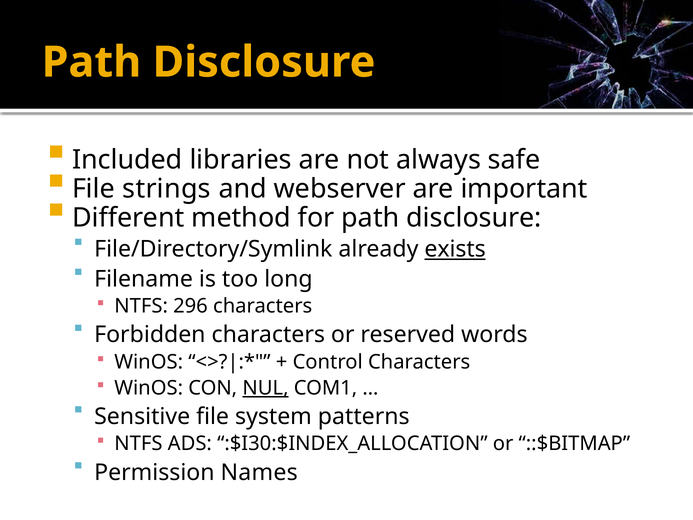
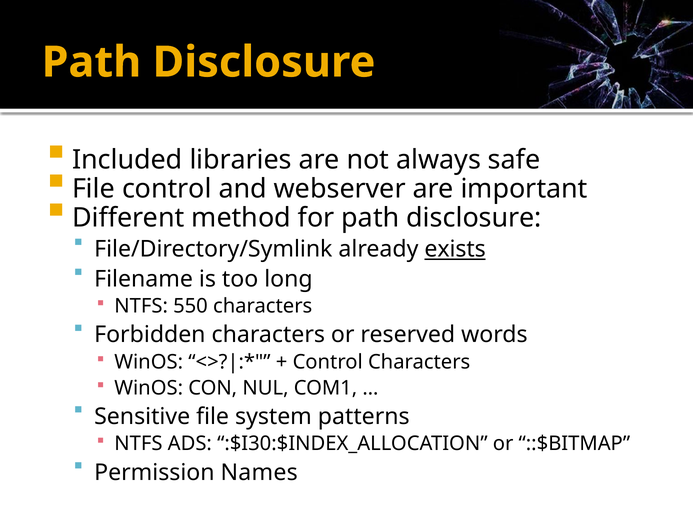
File strings: strings -> control (167, 189)
296: 296 -> 550 (190, 306)
NUL underline: present -> none (266, 388)
